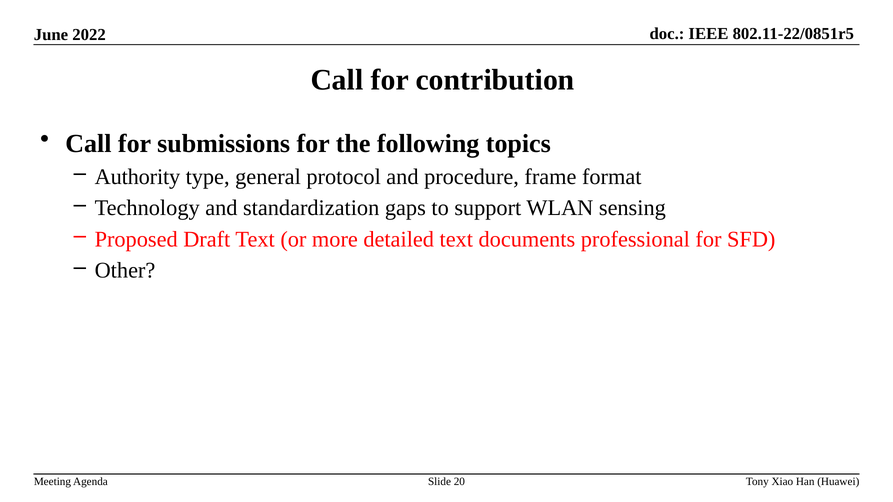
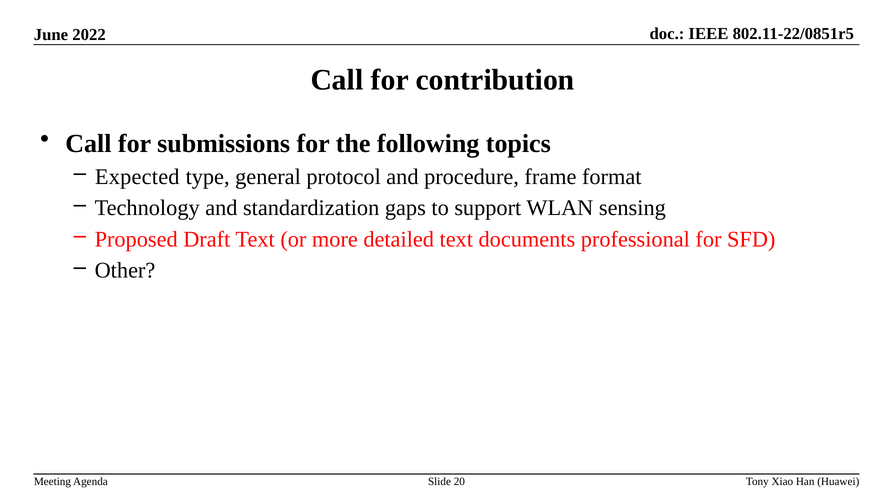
Authority: Authority -> Expected (137, 177)
